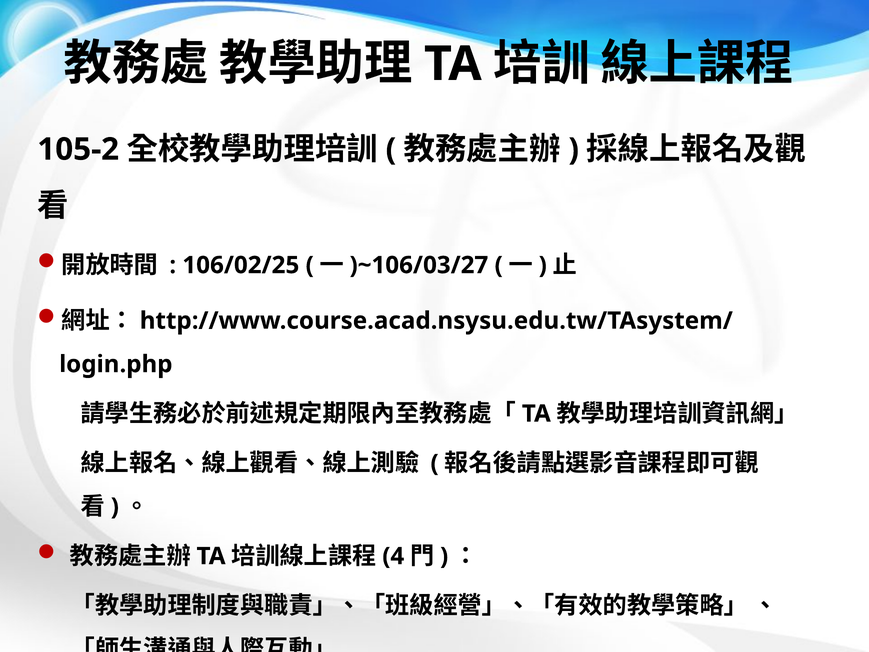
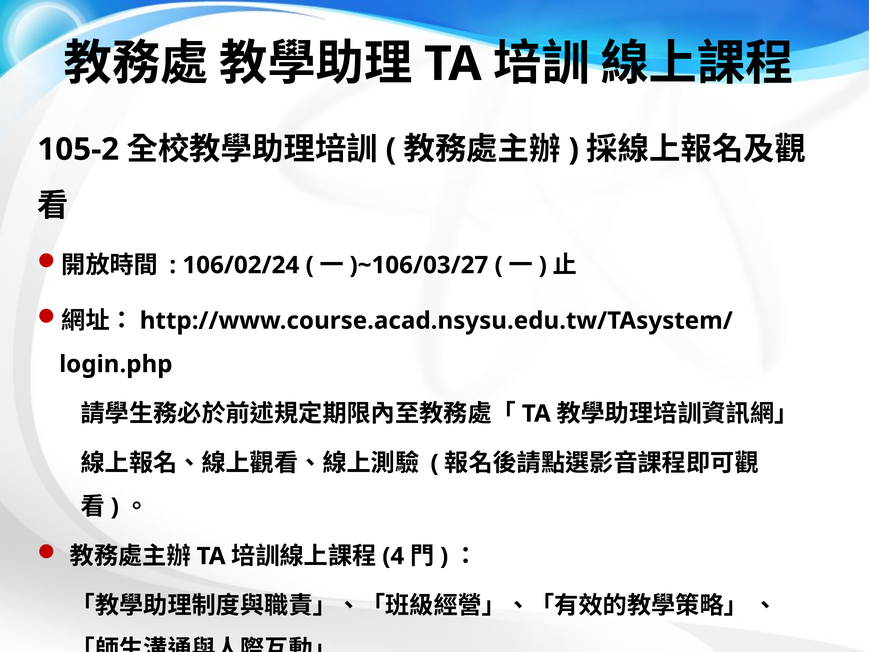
106/02/25: 106/02/25 -> 106/02/24 (241, 265)
